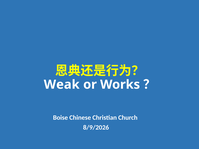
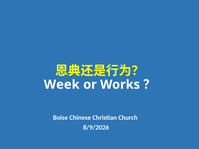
Weak: Weak -> Week (62, 85)
